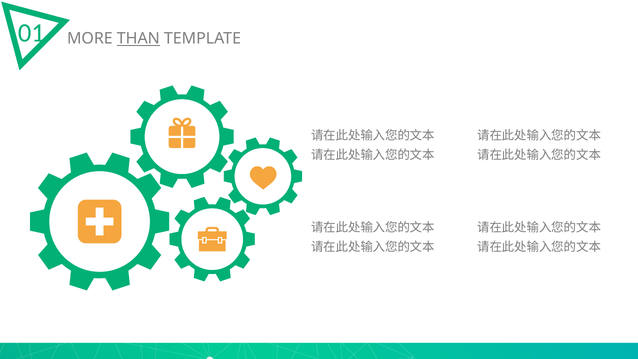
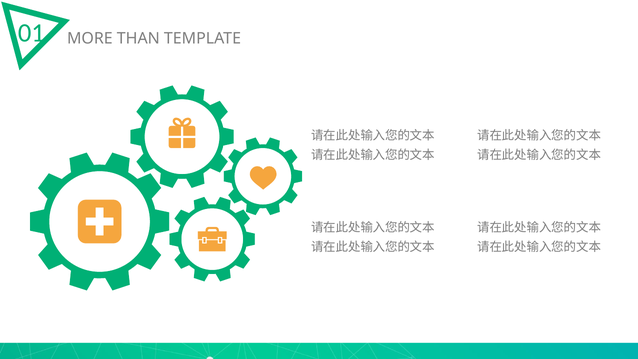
THAN underline: present -> none (138, 38)
